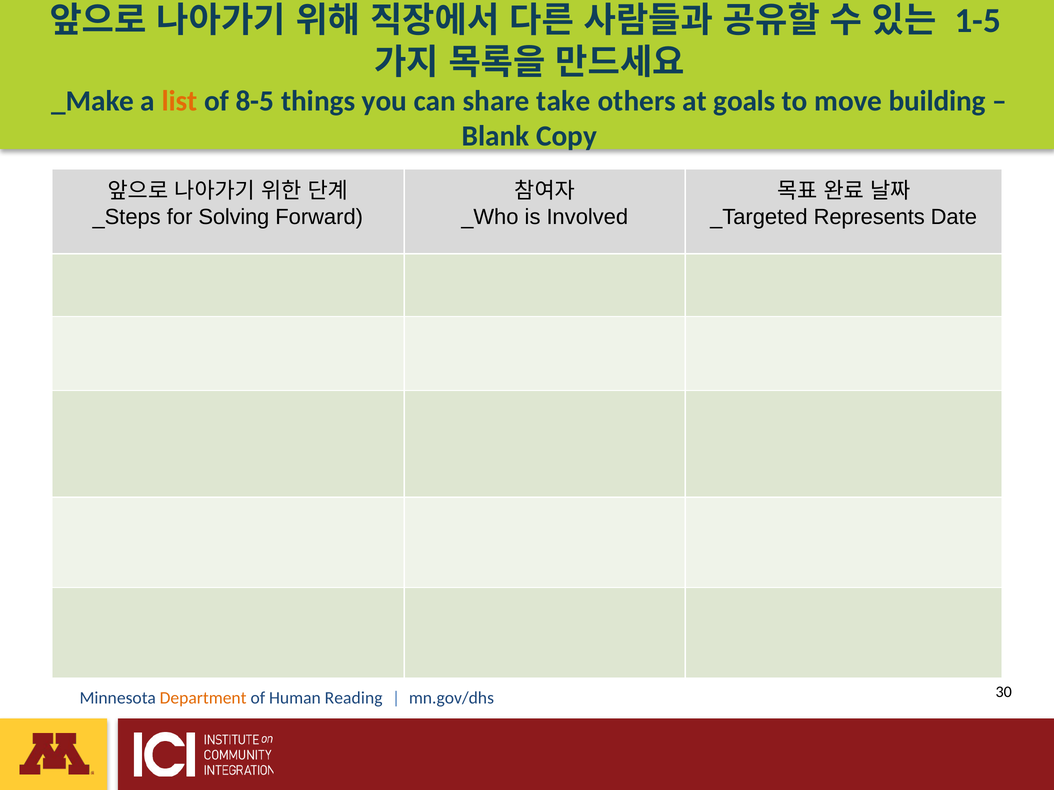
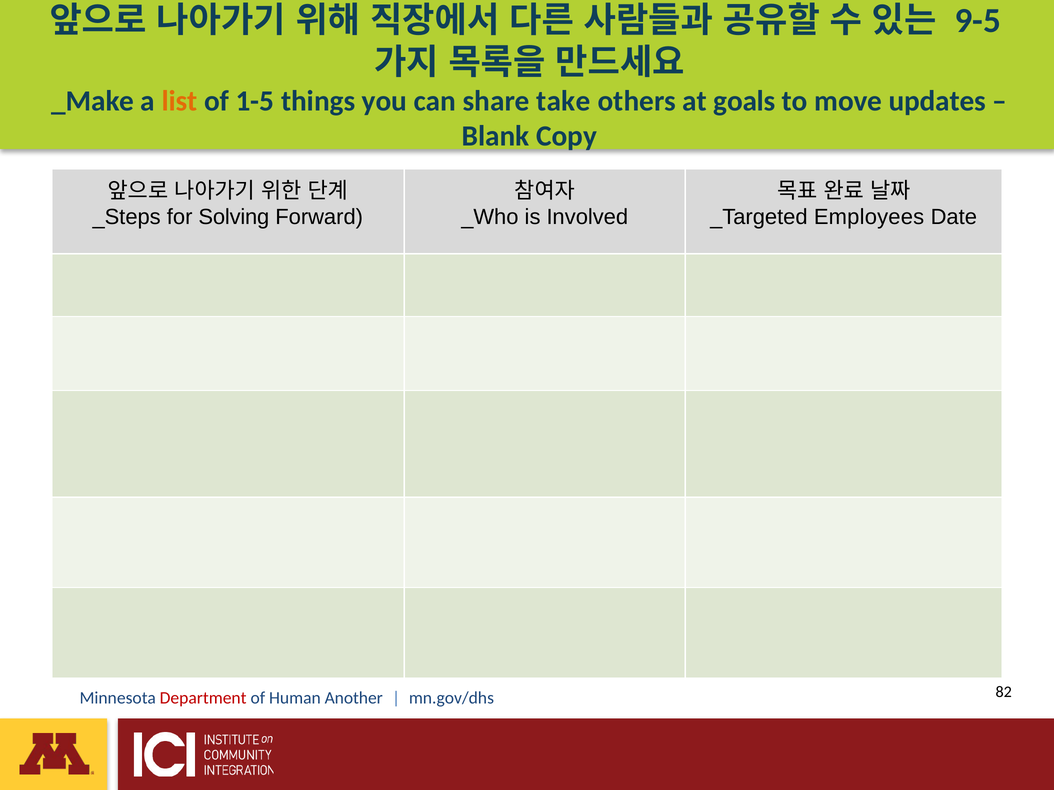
1-5: 1-5 -> 9-5 (978, 21)
8-5: 8-5 -> 1-5 (255, 101)
building: building -> updates (937, 101)
Represents: Represents -> Employees (869, 217)
Department colour: orange -> red (203, 699)
Reading: Reading -> Another (354, 699)
30: 30 -> 82 (1004, 692)
